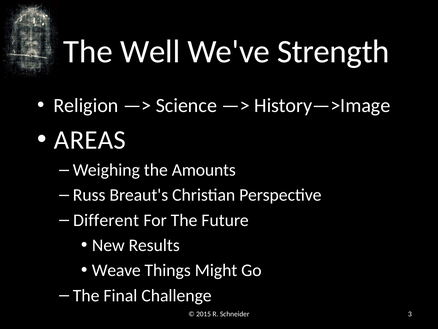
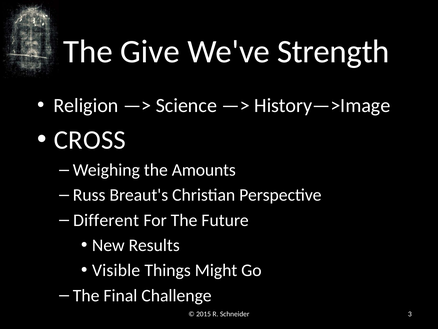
Well: Well -> Give (150, 52)
AREAS: AREAS -> CROSS (90, 140)
Weave: Weave -> Visible (116, 270)
